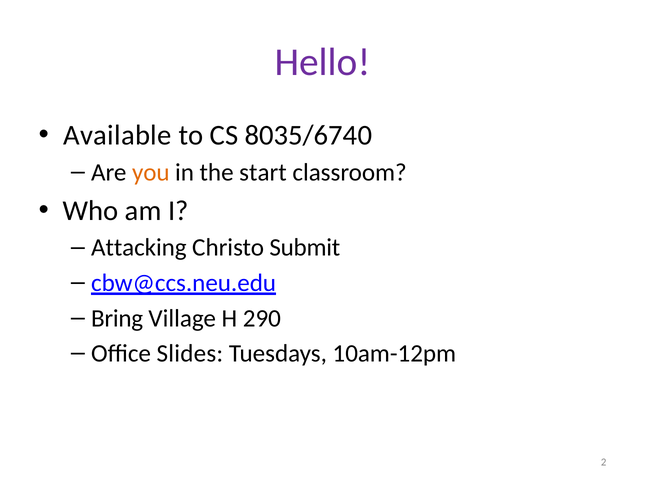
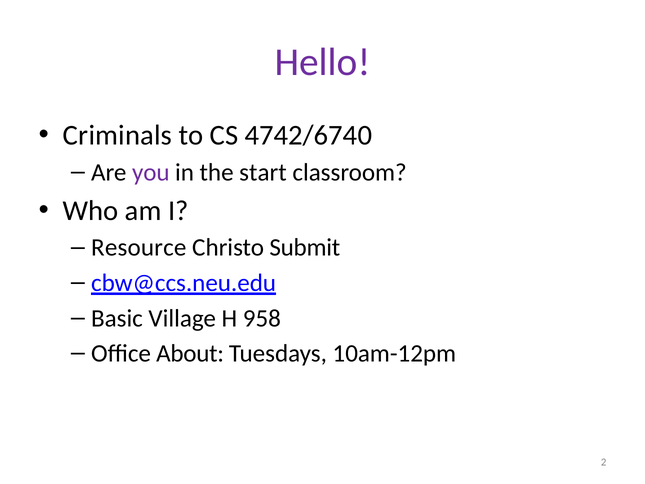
Available: Available -> Criminals (118, 135)
8035/6740: 8035/6740 -> 4742/6740 (308, 135)
you colour: orange -> purple (151, 172)
Attacking: Attacking -> Resource (139, 248)
Bring: Bring -> Basic (117, 318)
290: 290 -> 958 (262, 318)
Slides: Slides -> About (190, 353)
